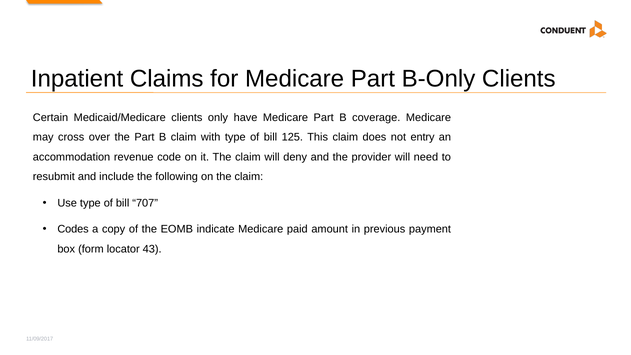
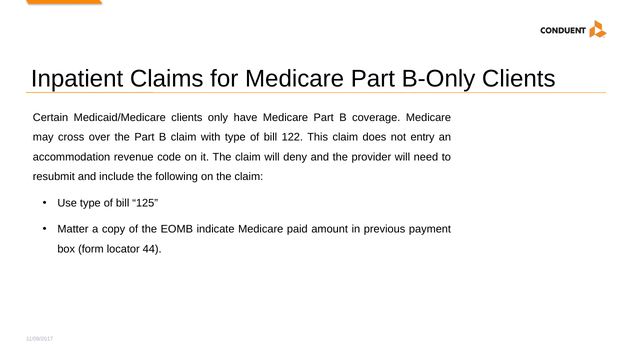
125: 125 -> 122 (292, 137)
707: 707 -> 125 (145, 203)
Codes: Codes -> Matter (73, 229)
43: 43 -> 44 (152, 249)
